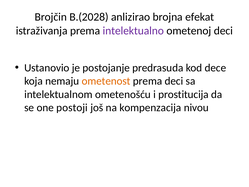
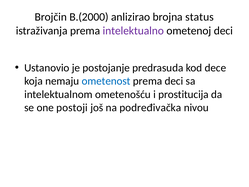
B.(2028: B.(2028 -> B.(2000 (89, 17)
efekat: efekat -> status (200, 17)
ometenost colour: orange -> blue (106, 81)
kompenzacija: kompenzacija -> podređivačka (150, 108)
